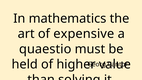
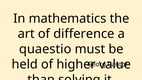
expensive: expensive -> difference (84, 34)
